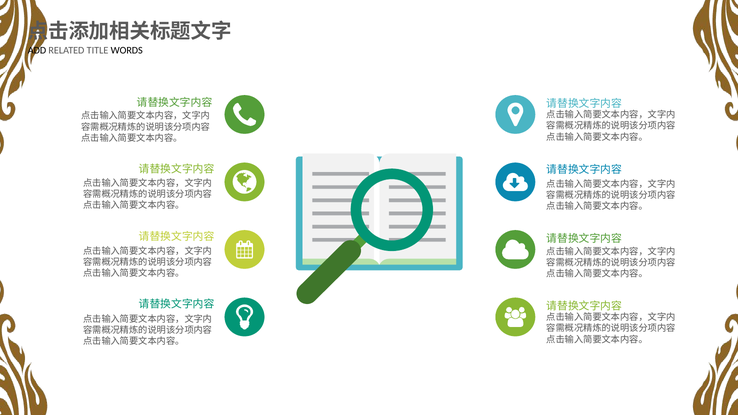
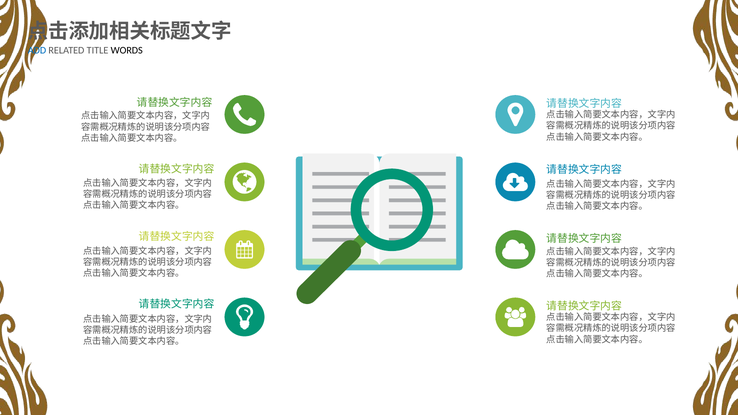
ADD colour: black -> blue (37, 50)
